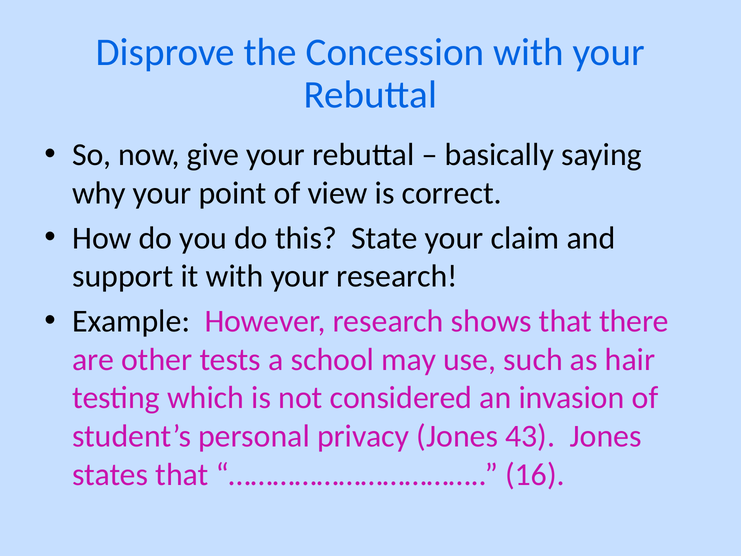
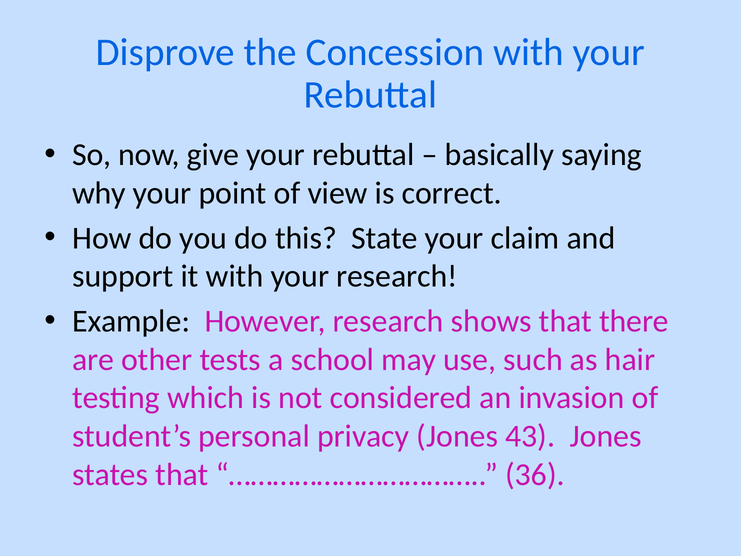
16: 16 -> 36 (535, 474)
